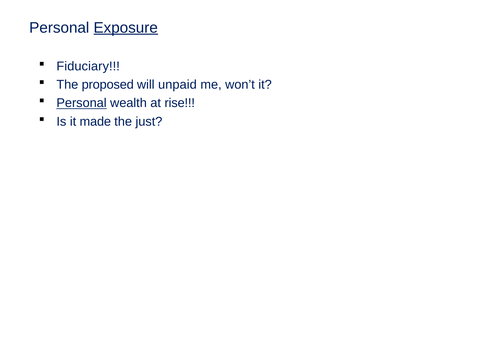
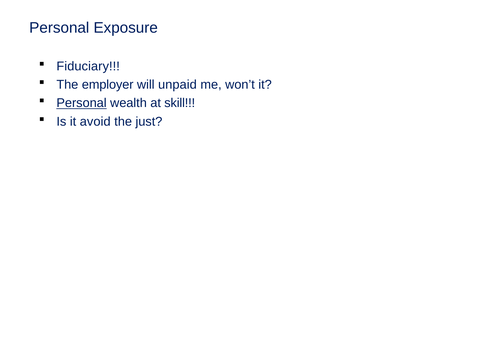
Exposure underline: present -> none (126, 28)
proposed: proposed -> employer (108, 85)
rise: rise -> skill (180, 103)
made: made -> avoid (95, 121)
